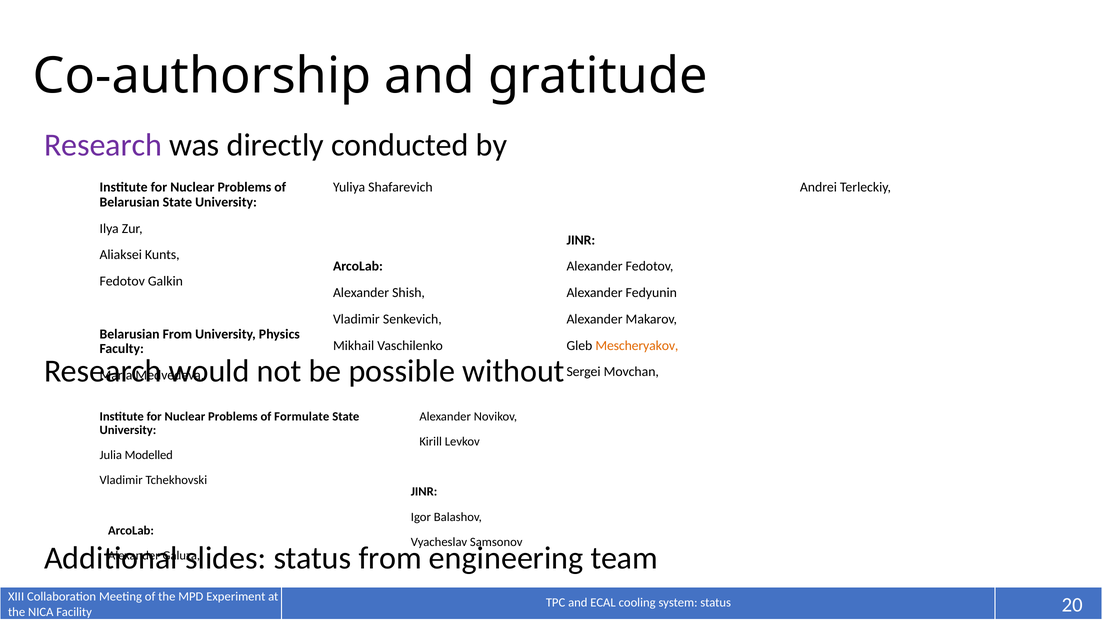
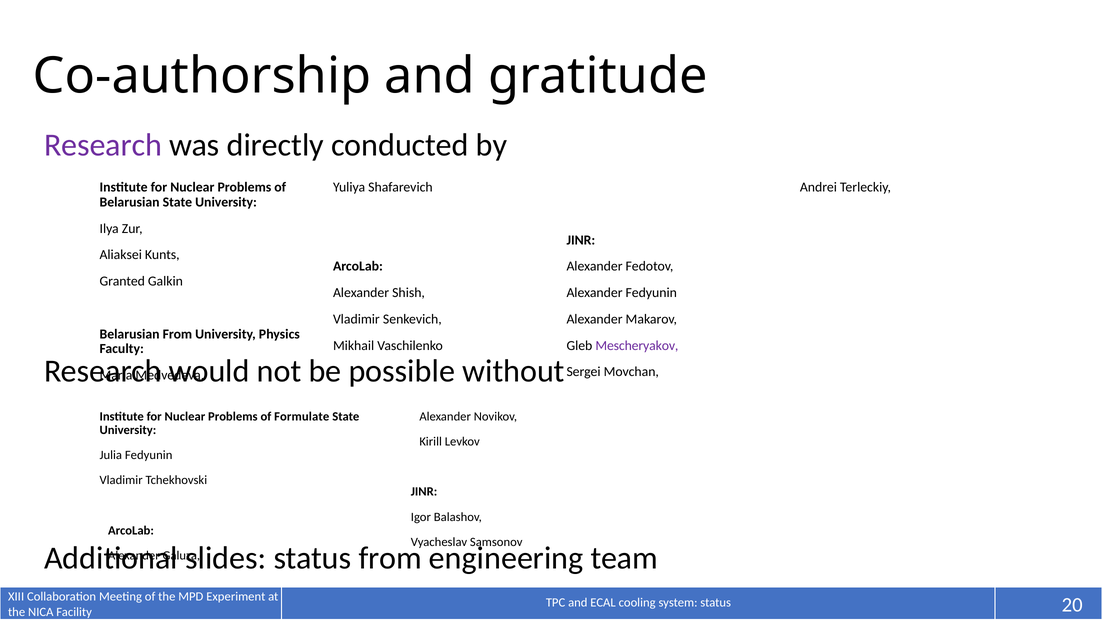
Fedotov: Fedotov -> Granted (122, 281)
Mescheryakov colour: orange -> purple (637, 345)
Julia Modelled: Modelled -> Fedyunin (149, 455)
